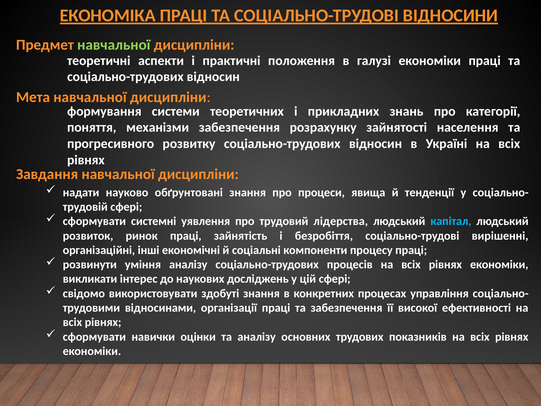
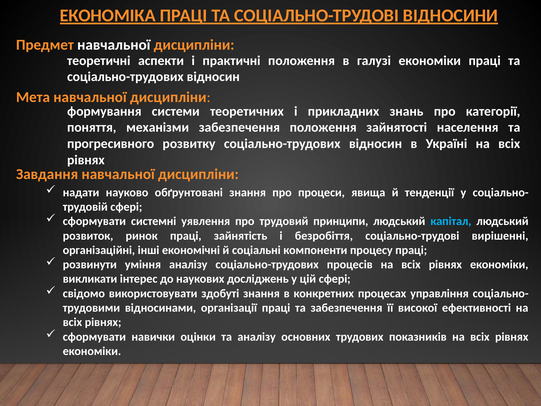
навчальної colour: light green -> white (114, 45)
забезпечення розрахунку: розрахунку -> положення (323, 127)
лідерства: лідерства -> принципи (341, 221)
